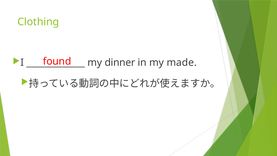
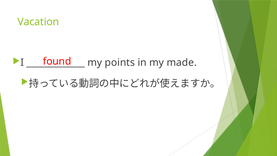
Clothing: Clothing -> Vacation (38, 22)
dinner: dinner -> points (120, 63)
